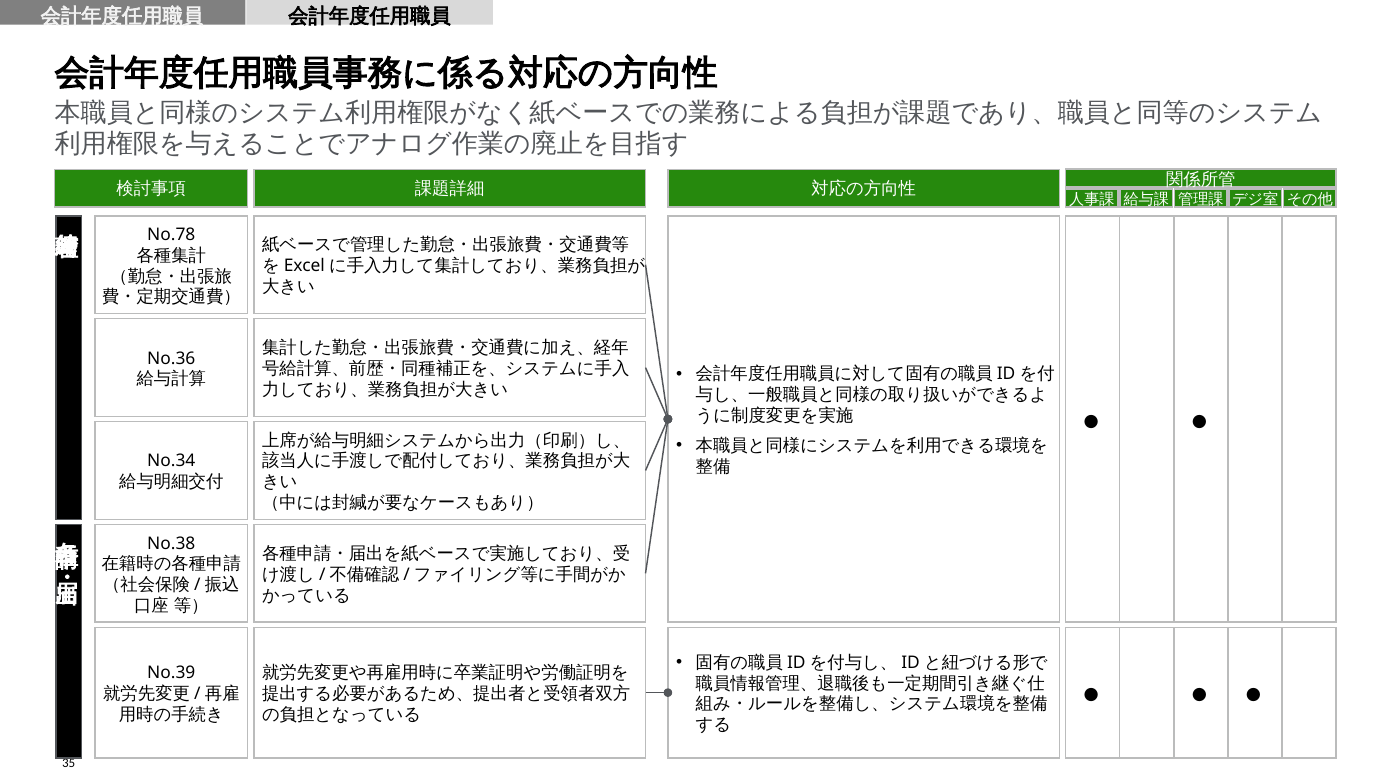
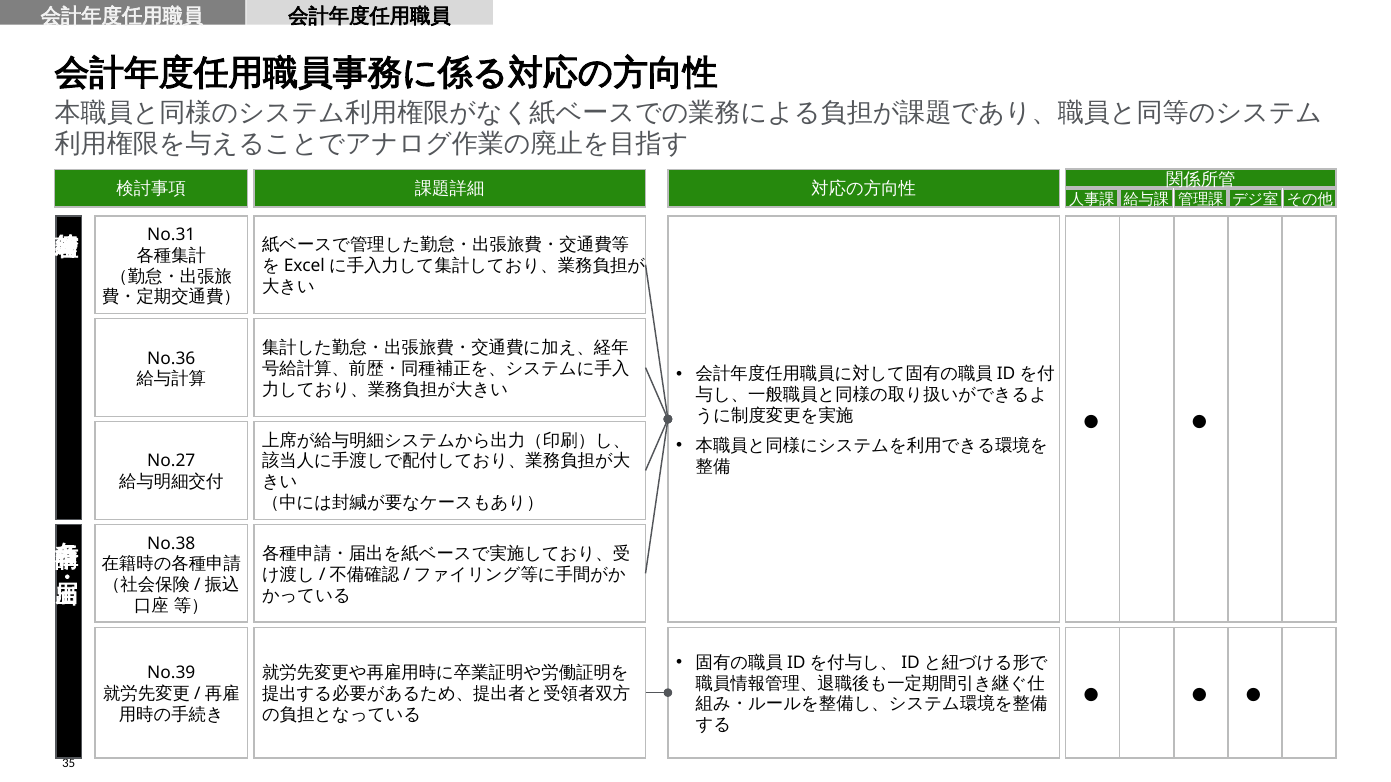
No.78: No.78 -> No.31 (171, 235)
No.34: No.34 -> No.27 (171, 462)
